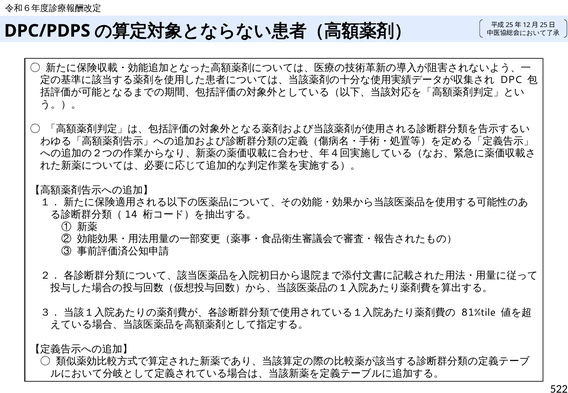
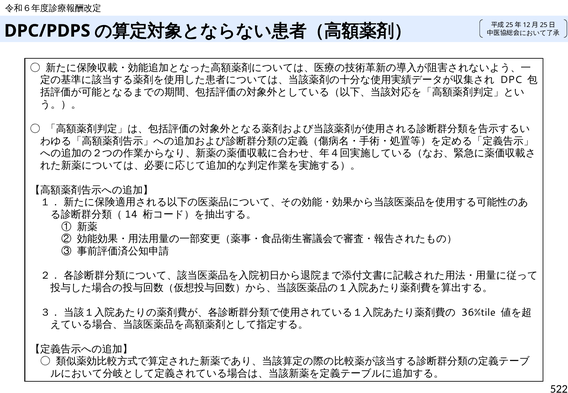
81%tile: 81%tile -> 36%tile (478, 313)
